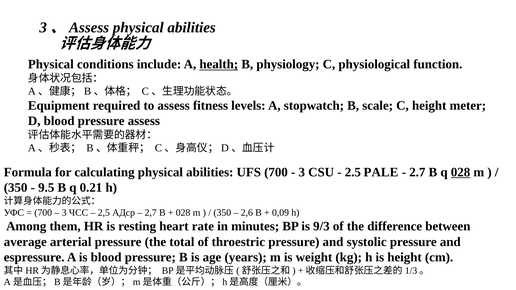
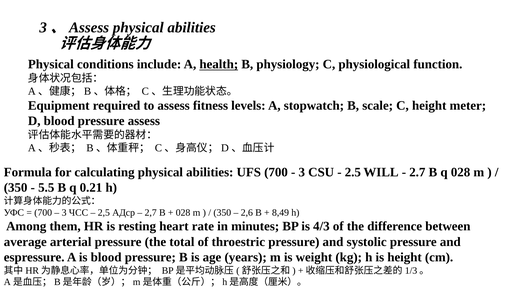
PALE: PALE -> WILL (381, 172)
028 underline: present -> none (461, 172)
9.5: 9.5 -> 5.5 (46, 188)
0,09: 0,09 -> 8,49 (280, 213)
9/3: 9/3 -> 4/3 (321, 226)
